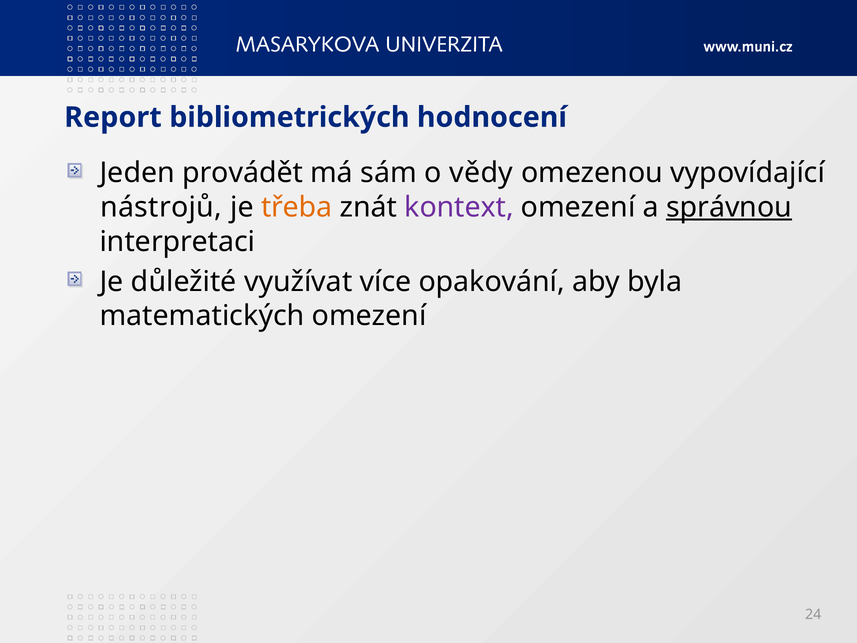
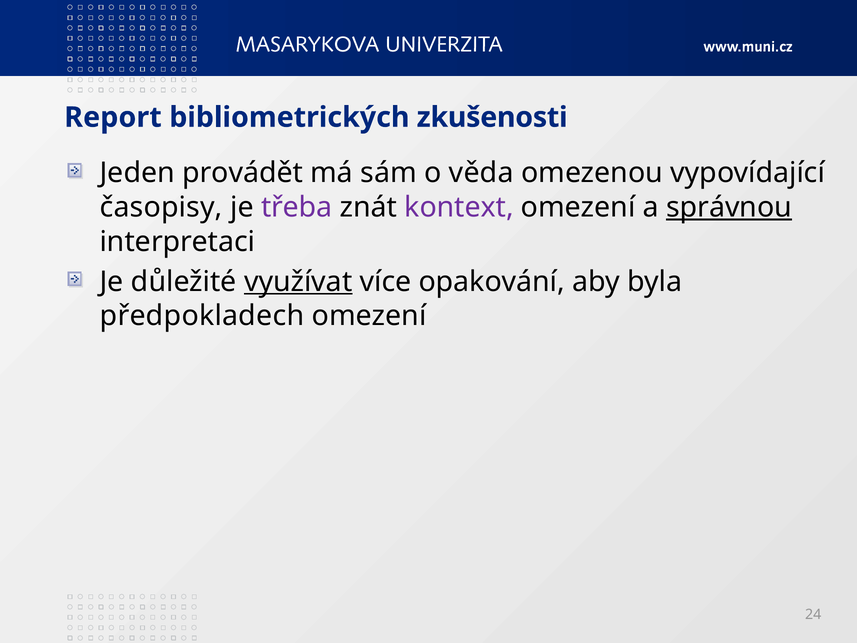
hodnocení: hodnocení -> zkušenosti (492, 117)
vědy: vědy -> věda (481, 173)
nástrojů: nástrojů -> časopisy (161, 207)
třeba colour: orange -> purple (297, 207)
využívat underline: none -> present (298, 281)
matematických: matematických -> předpokladech (202, 316)
